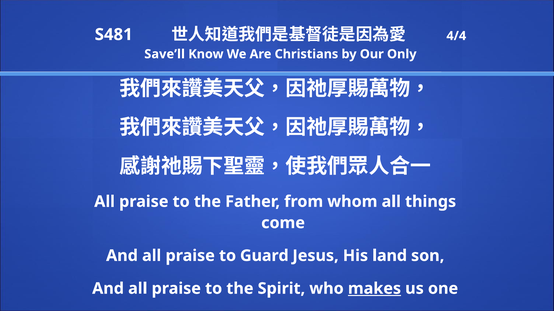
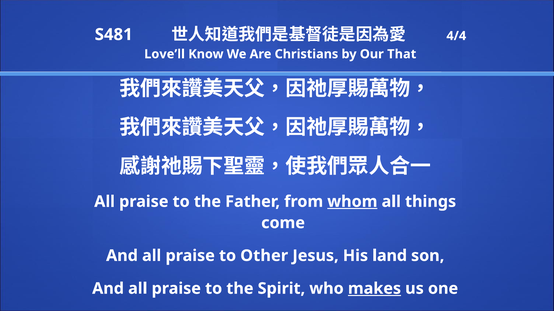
Save’ll: Save’ll -> Love’ll (165, 54)
Only: Only -> That (402, 54)
whom underline: none -> present (352, 202)
Guard: Guard -> Other (264, 256)
